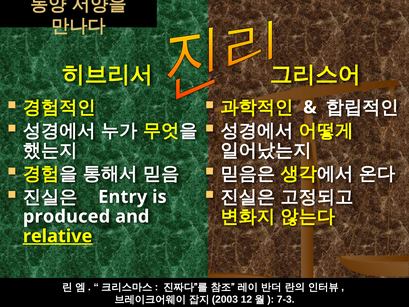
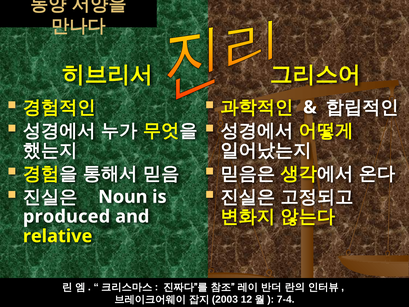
Entry: Entry -> Noun (123, 197)
relative underline: present -> none (58, 236)
7-3: 7-3 -> 7-4 (286, 299)
